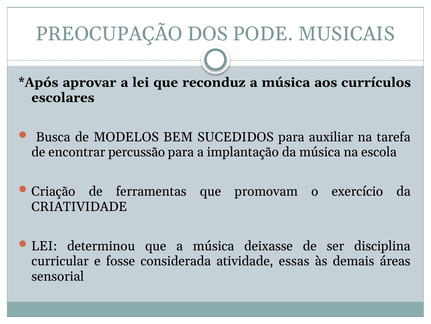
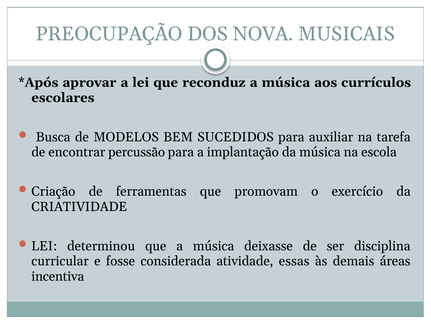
PODE: PODE -> NOVA (263, 34)
sensorial: sensorial -> incentiva (58, 276)
